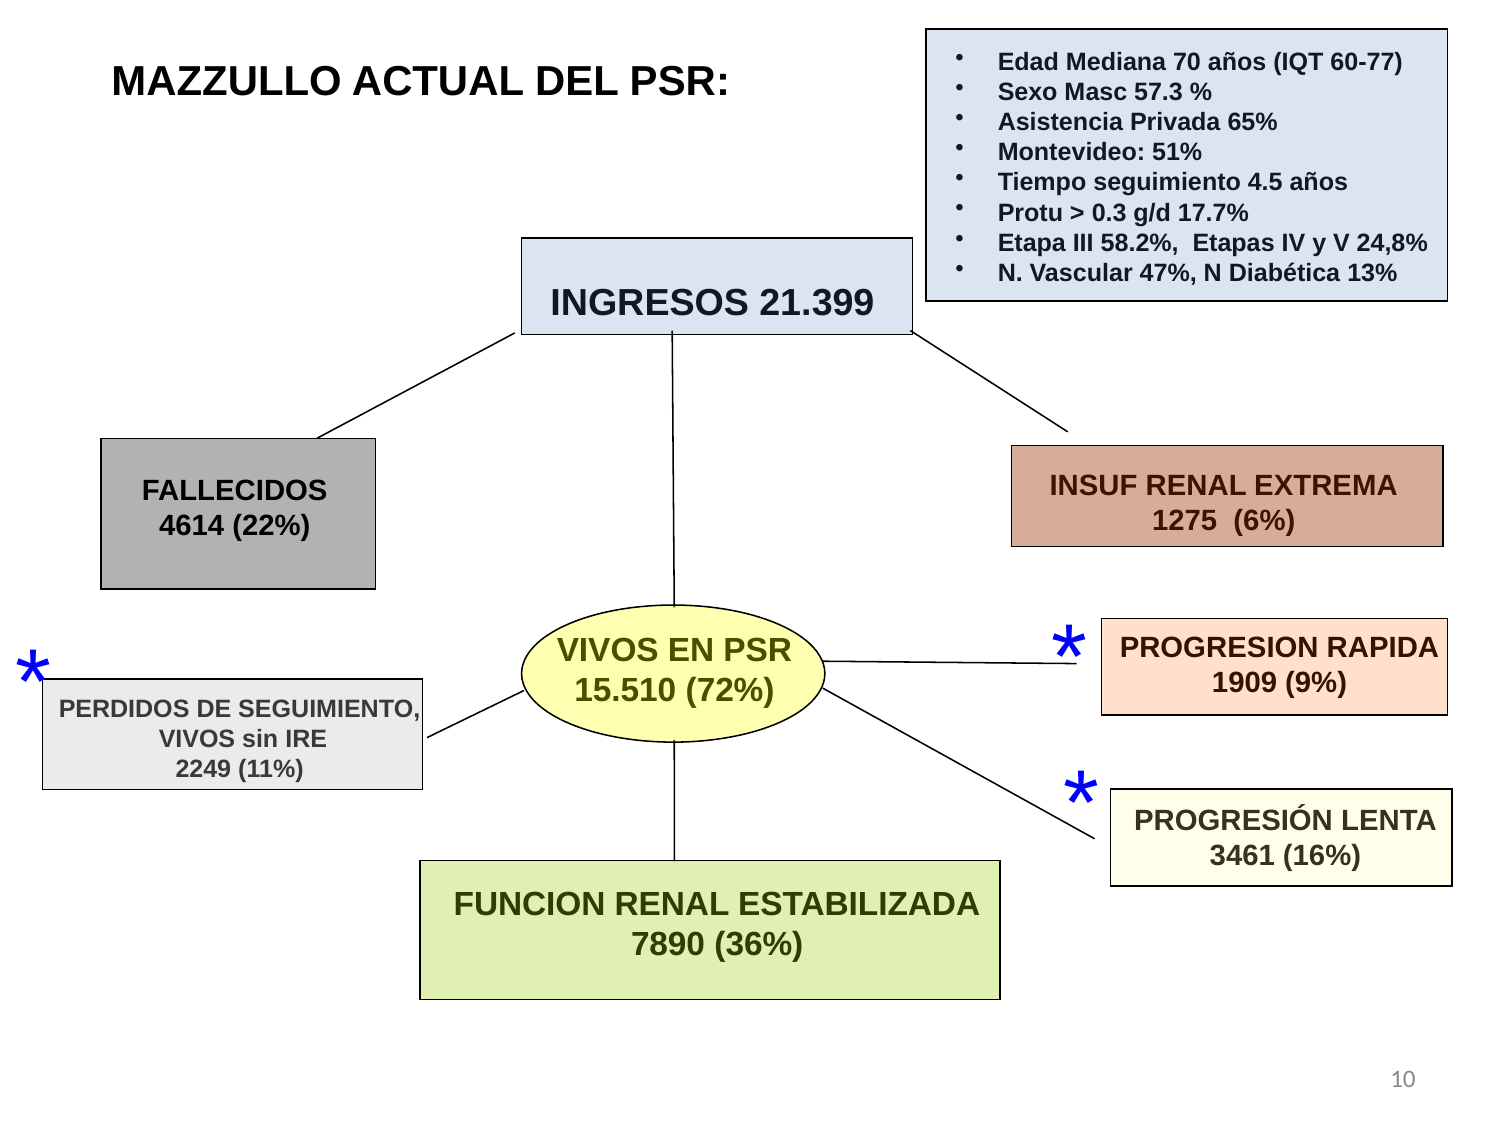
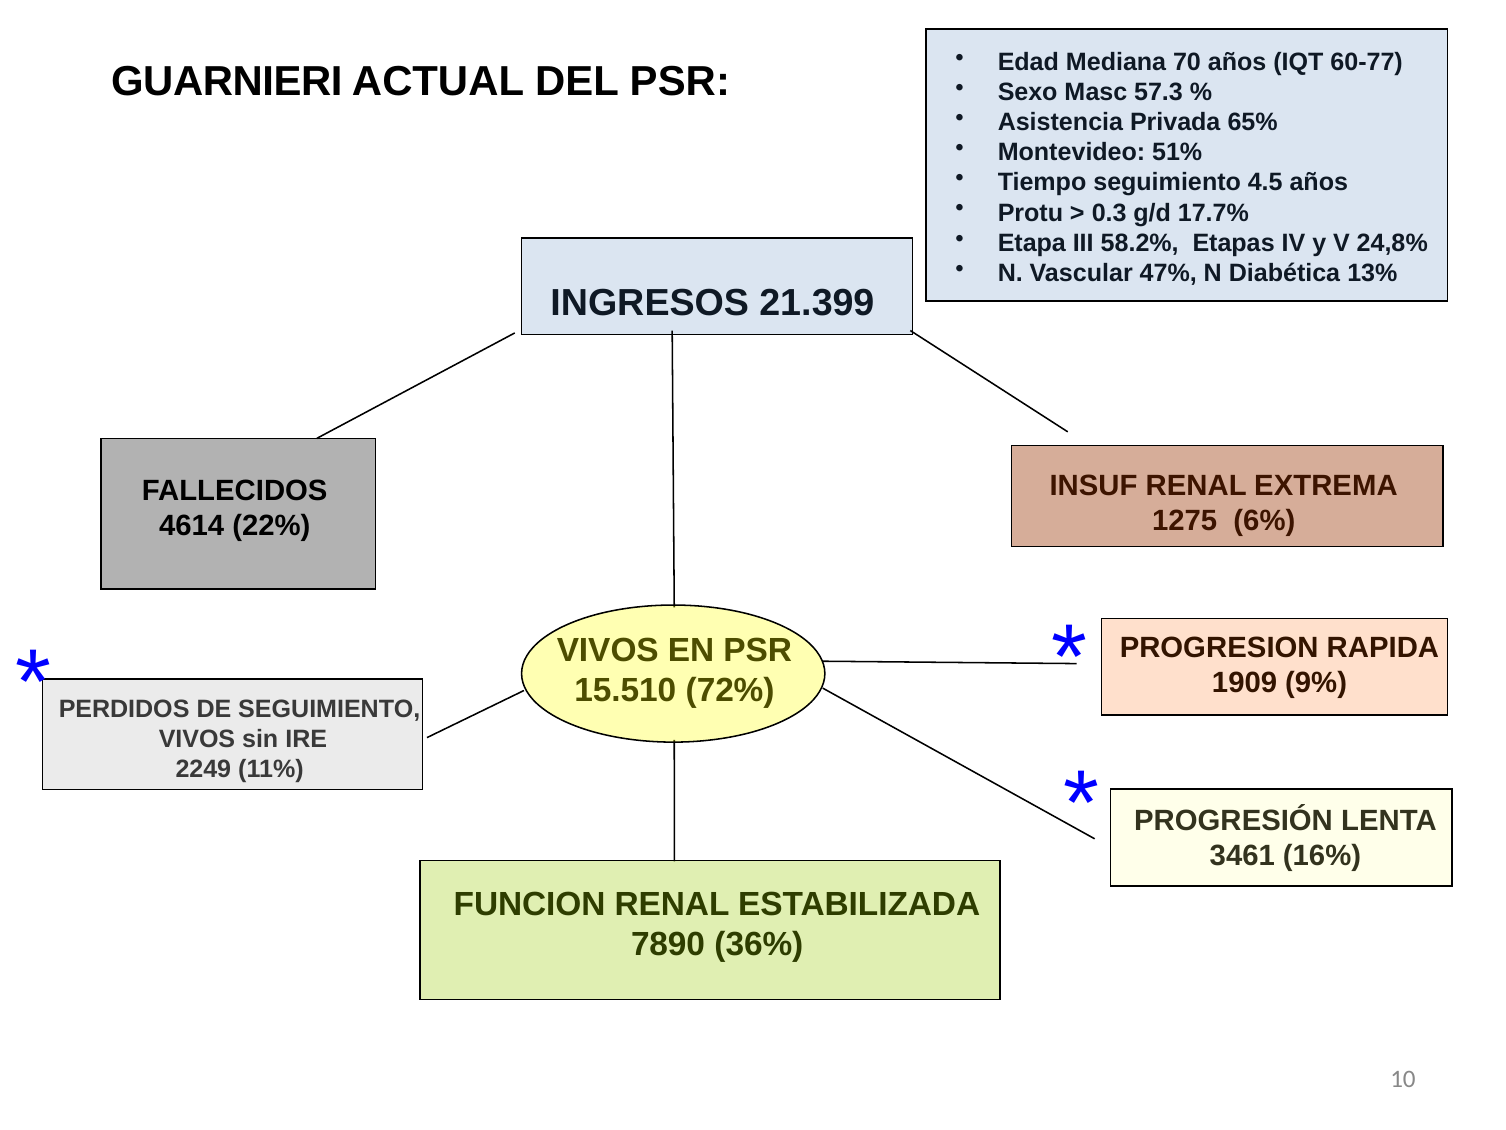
MAZZULLO: MAZZULLO -> GUARNIERI (227, 81)
